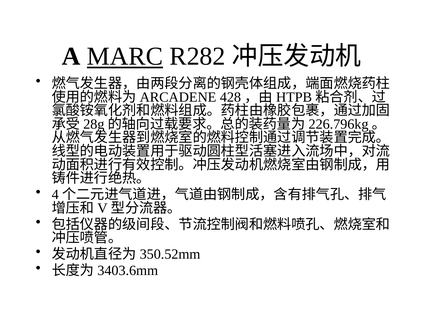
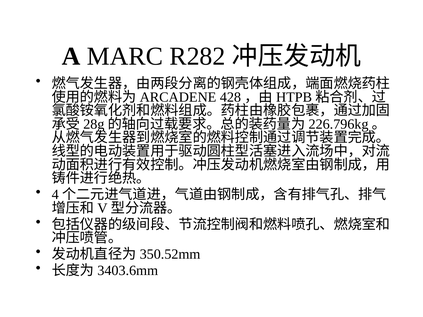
MARC underline: present -> none (125, 56)
